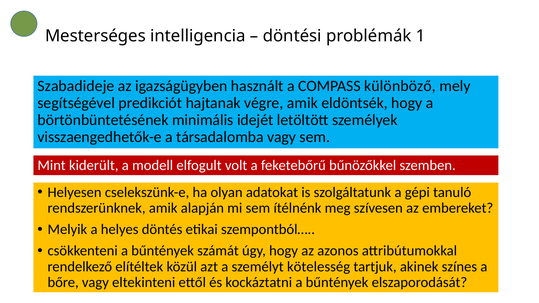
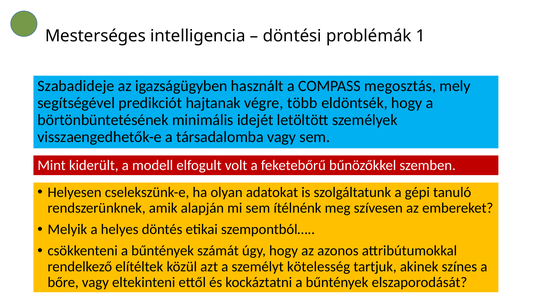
különböző: különböző -> megosztás (400, 86)
végre amik: amik -> több (302, 103)
